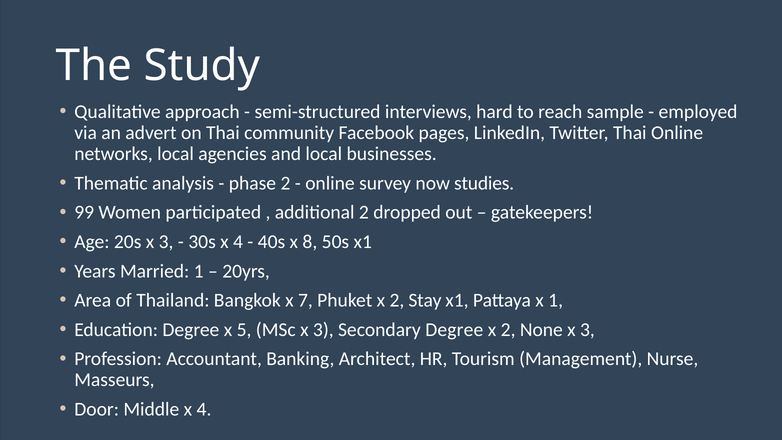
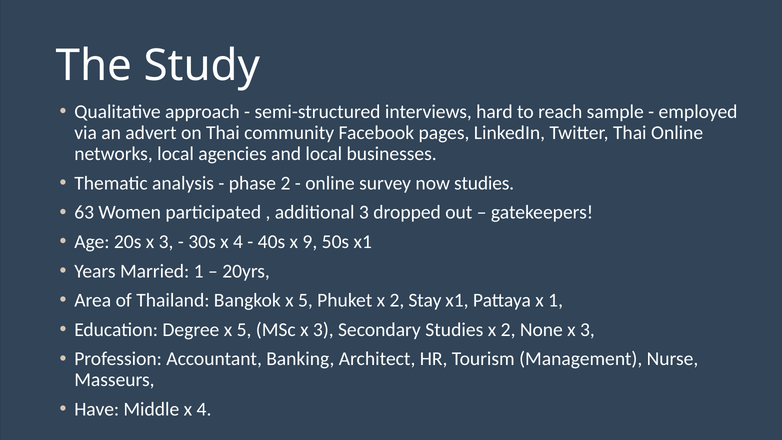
99: 99 -> 63 (84, 212)
additional 2: 2 -> 3 (364, 212)
8: 8 -> 9 (310, 242)
Bangkok x 7: 7 -> 5 (305, 300)
Secondary Degree: Degree -> Studies (454, 329)
Door: Door -> Have (97, 409)
